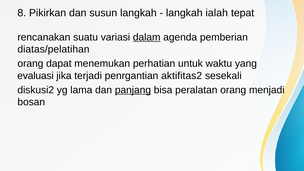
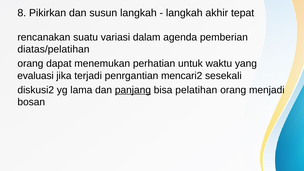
ialah: ialah -> akhir (217, 13)
dalam underline: present -> none (147, 37)
aktifitas2: aktifitas2 -> mencari2 (182, 76)
peralatan: peralatan -> pelatihan (196, 90)
